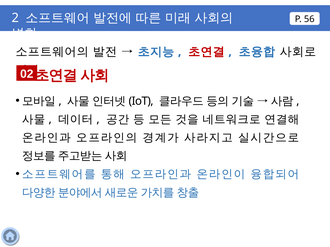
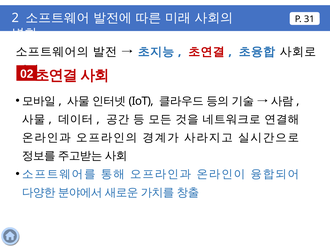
56: 56 -> 31 (309, 19)
